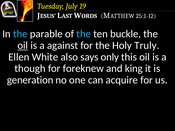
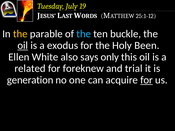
the colour: light blue -> yellow (20, 34)
against: against -> exodus (63, 46)
Truly: Truly -> Been (147, 46)
though: though -> related (30, 69)
king: king -> trial (134, 69)
for underline: none -> present (147, 80)
